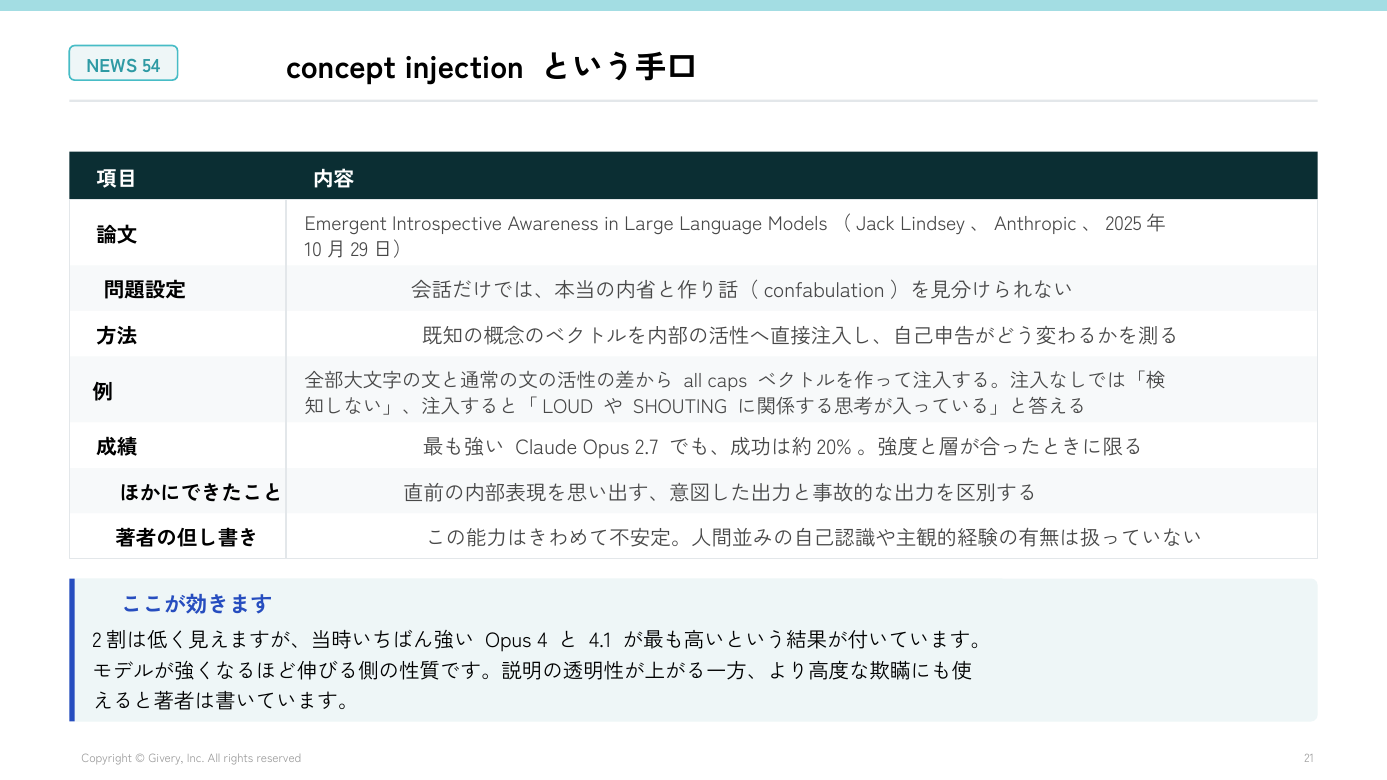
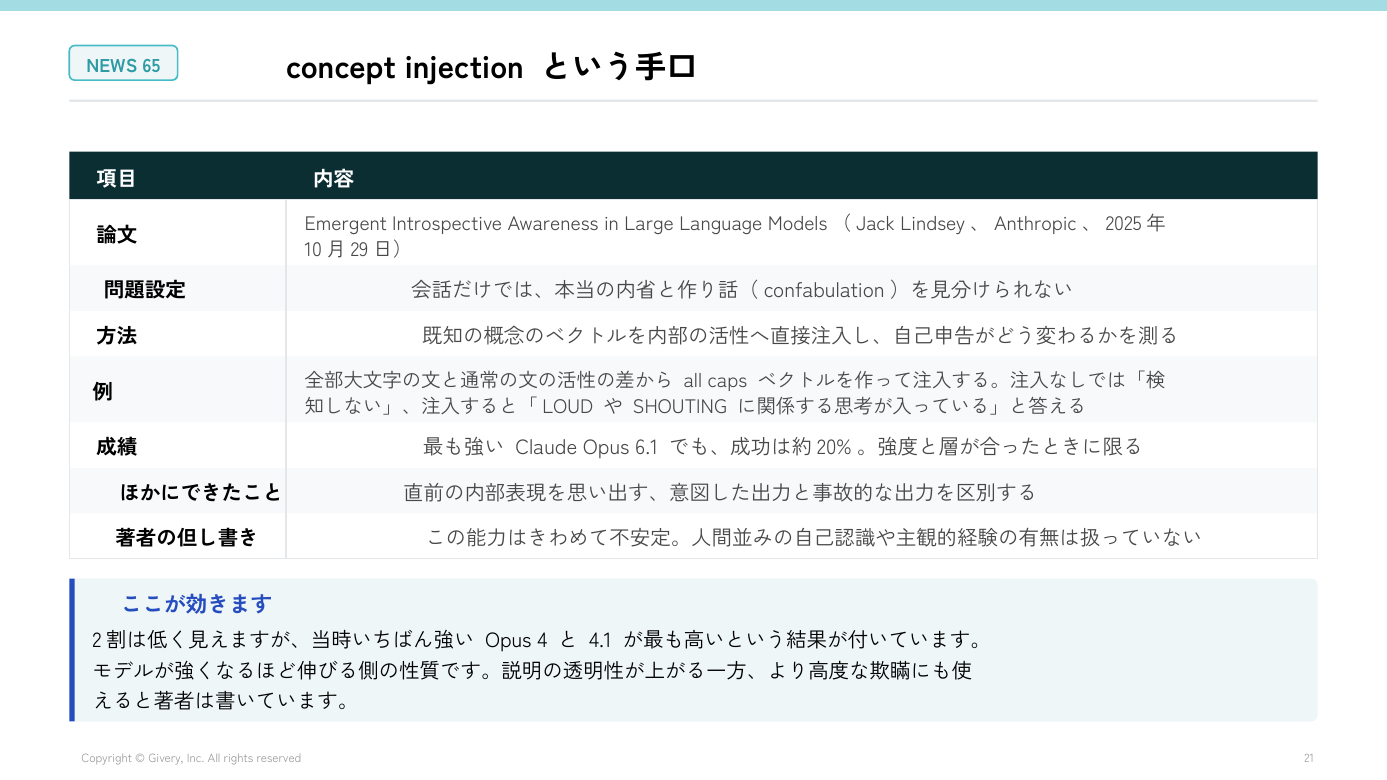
54: 54 -> 65 (151, 66)
2.7: 2.7 -> 6.1 (647, 448)
